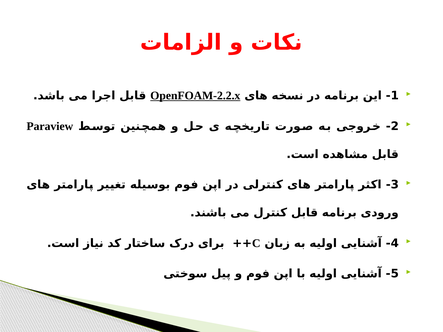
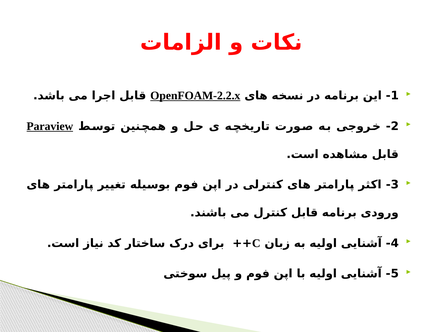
Paraview underline: none -> present (50, 126)
